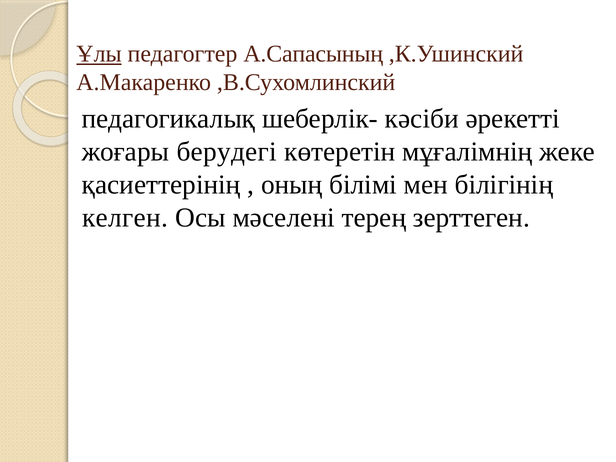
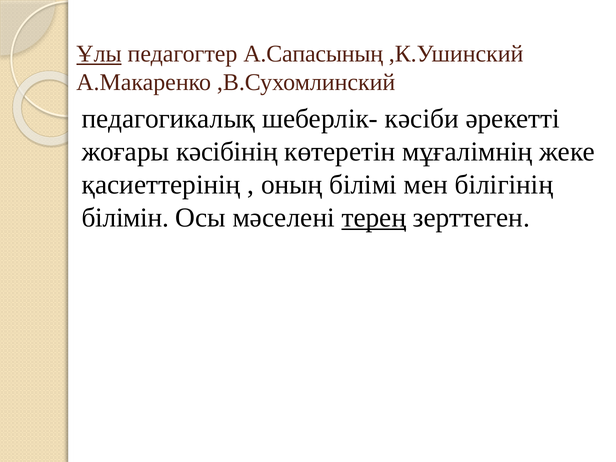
берудегі: берудегі -> кәсібінің (227, 152)
келген: келген -> білімін (125, 218)
терең underline: none -> present (374, 218)
